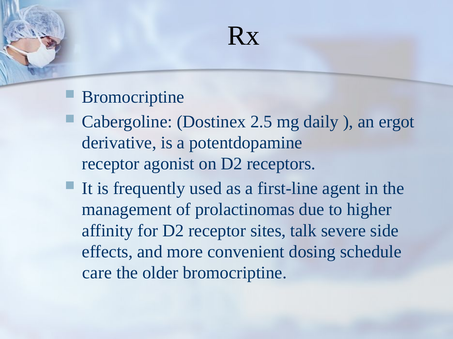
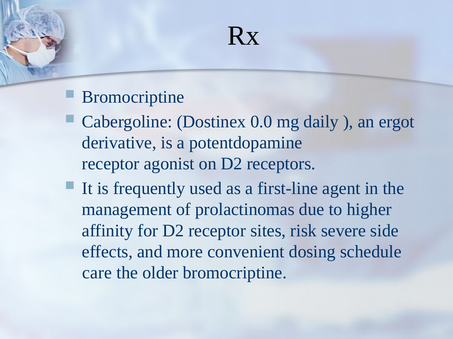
2.5: 2.5 -> 0.0 (261, 122)
talk: talk -> risk (303, 231)
